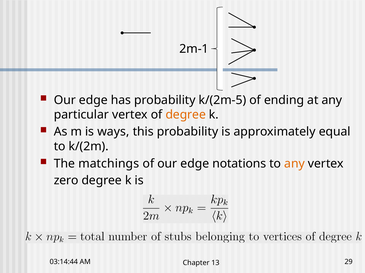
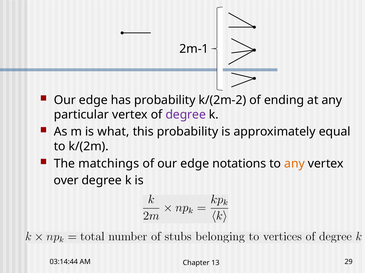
k/(2m-5: k/(2m-5 -> k/(2m-2 (222, 100)
degree colour: orange -> purple (186, 115)
ways: ways -> what (113, 132)
zero: zero -> over (66, 181)
